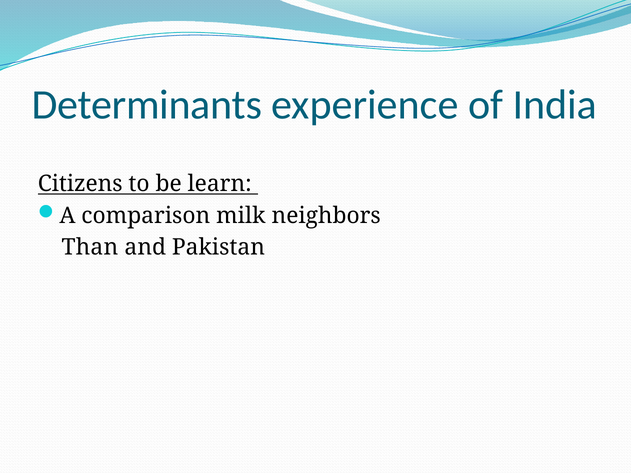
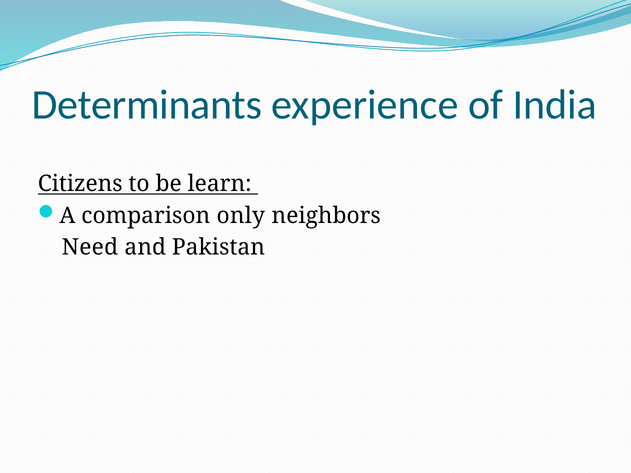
milk: milk -> only (241, 216)
Than: Than -> Need (90, 248)
